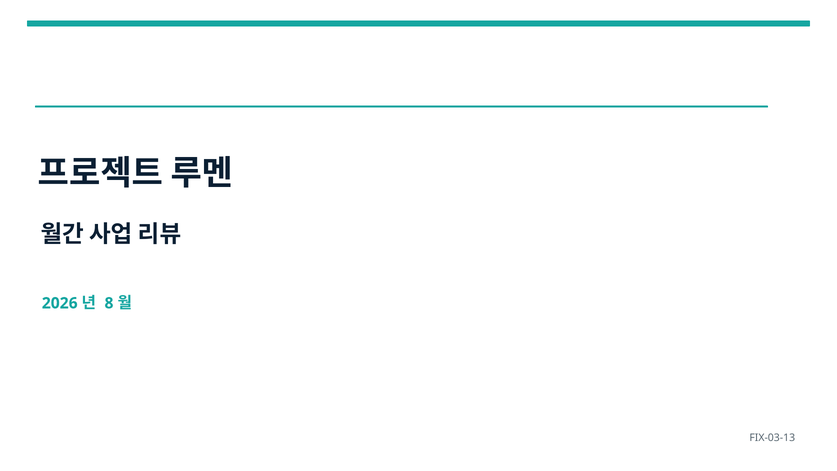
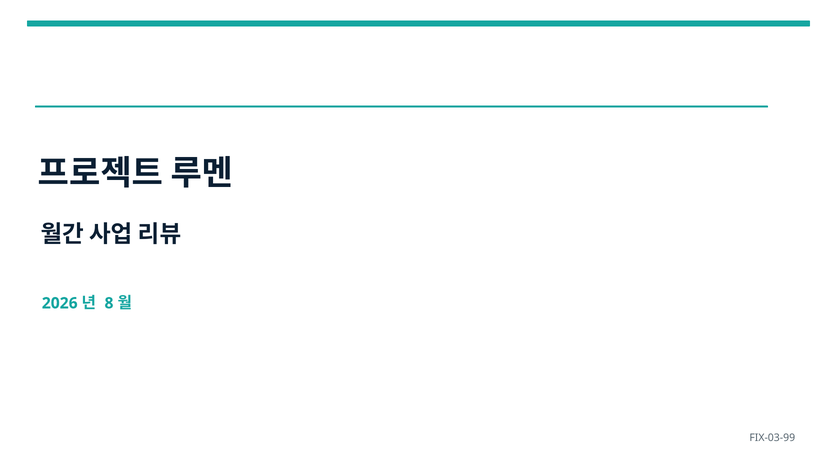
FIX-03-13: FIX-03-13 -> FIX-03-99 (772, 437)
